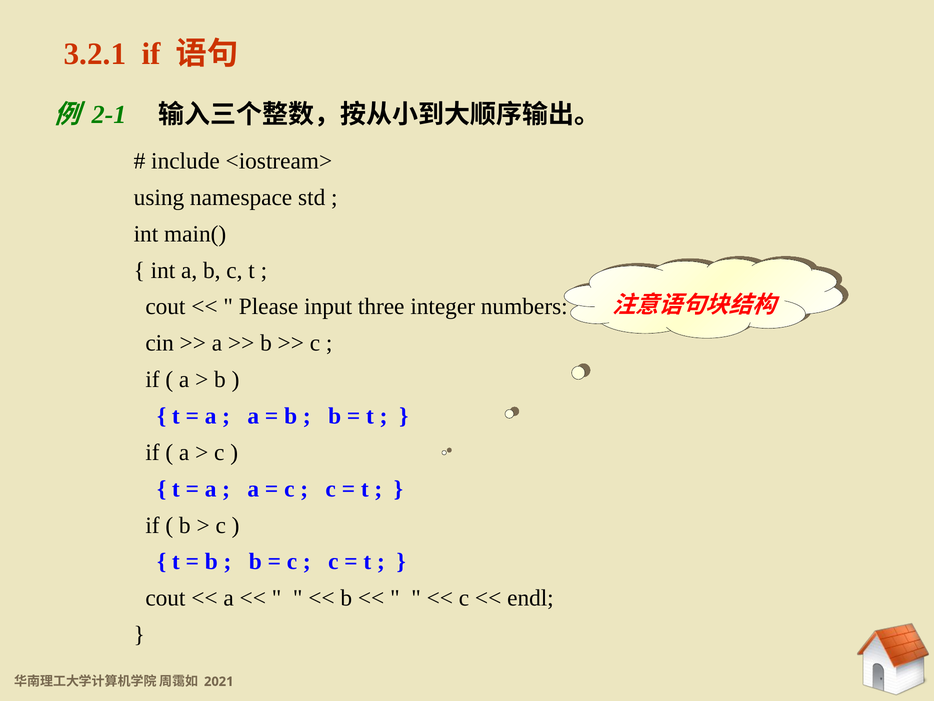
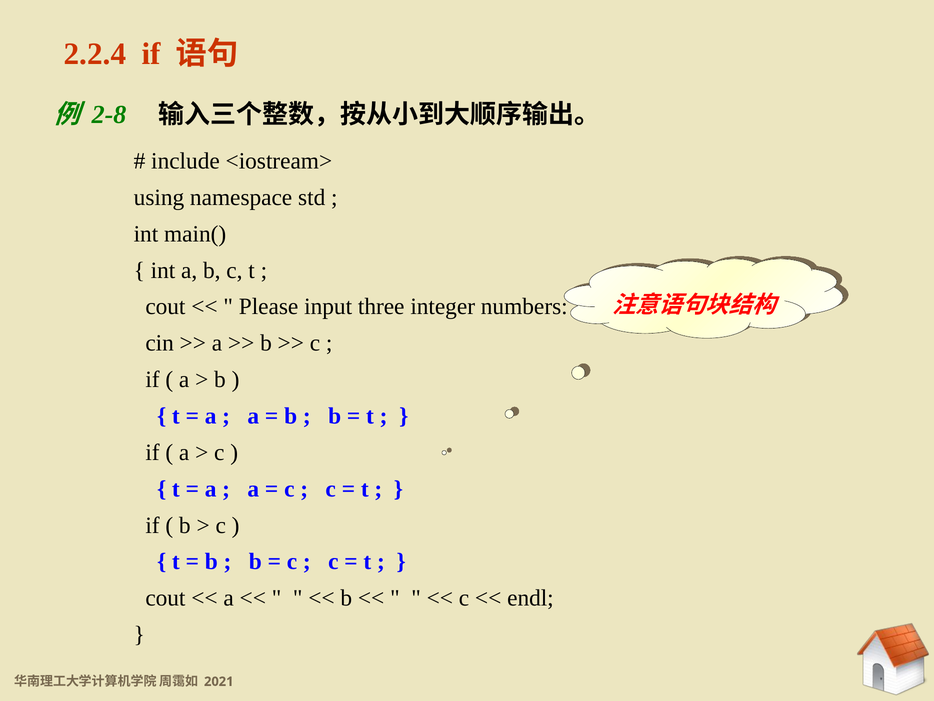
3.2.1: 3.2.1 -> 2.2.4 (95, 54)
2-1: 2-1 -> 2-8 (109, 115)
